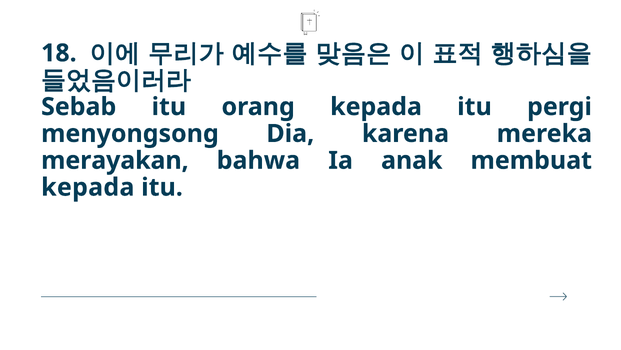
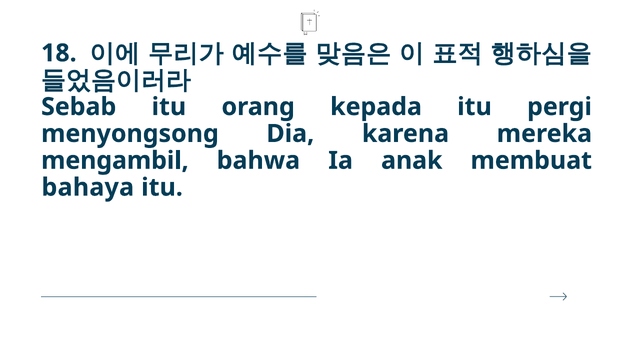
merayakan: merayakan -> mengambil (115, 160)
kepada: kepada -> bahaya (88, 187)
